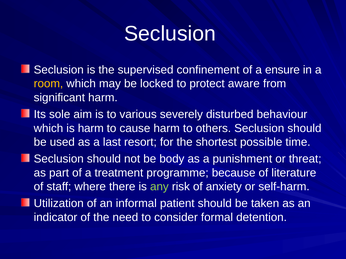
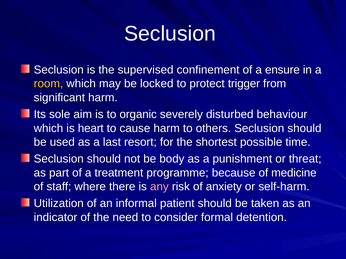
aware: aware -> trigger (244, 84)
various: various -> organic (138, 115)
is harm: harm -> heart (91, 128)
literature: literature -> medicine (294, 173)
any colour: light green -> pink (159, 187)
